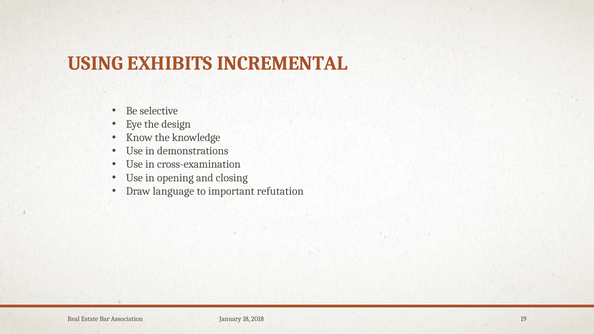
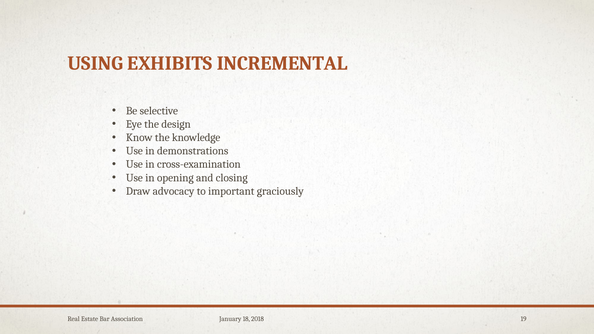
language: language -> advocacy (174, 191)
refutation: refutation -> graciously (280, 191)
